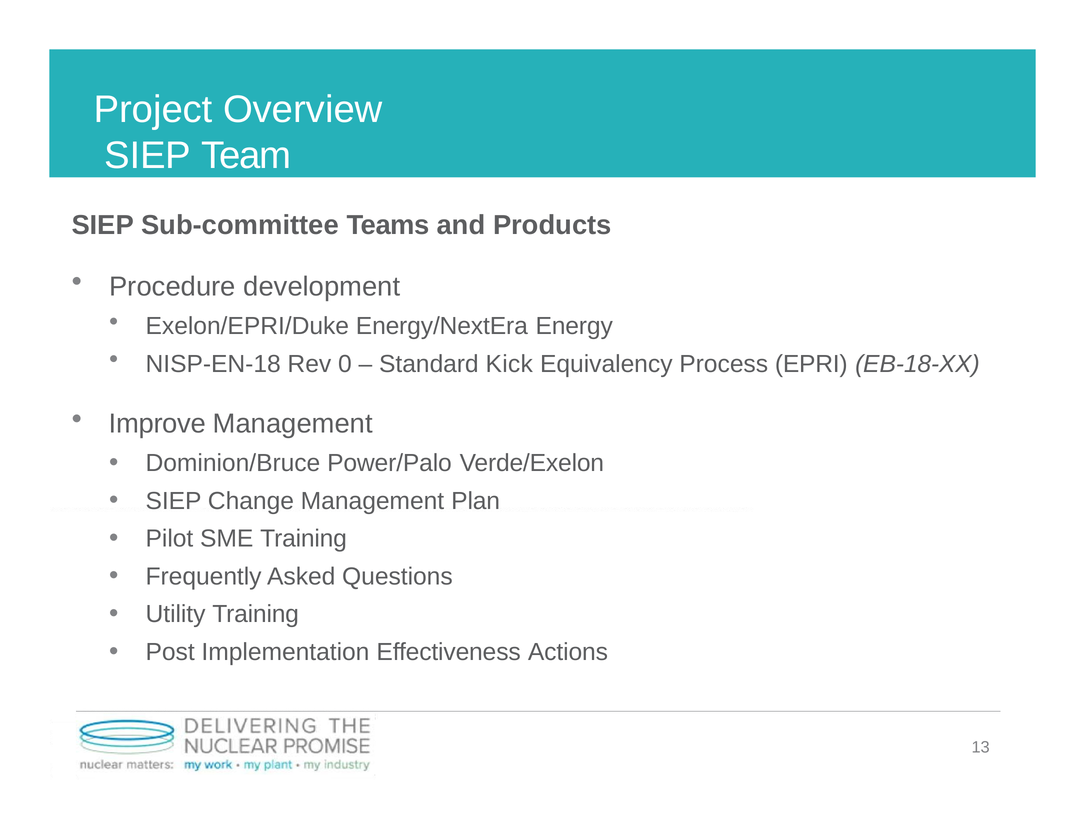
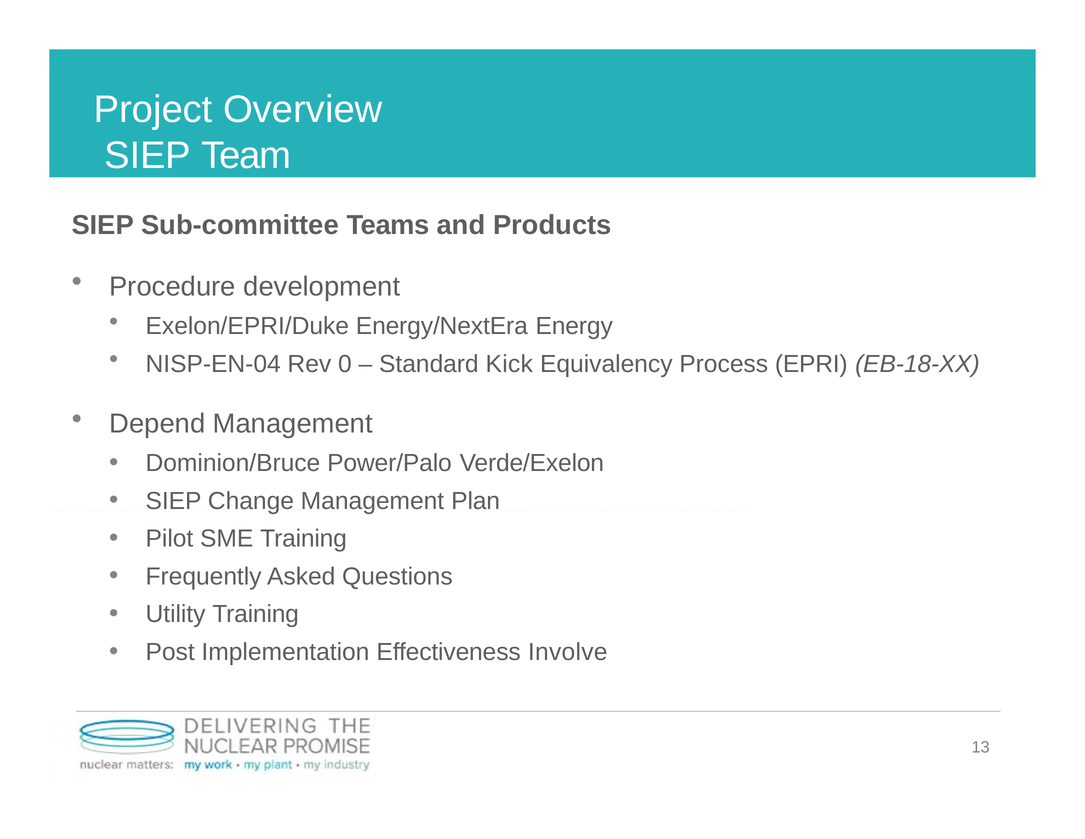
NISP-EN-18: NISP-EN-18 -> NISP-EN-04 (213, 364)
Improve: Improve -> Depend (157, 423)
Actions: Actions -> Involve (568, 652)
